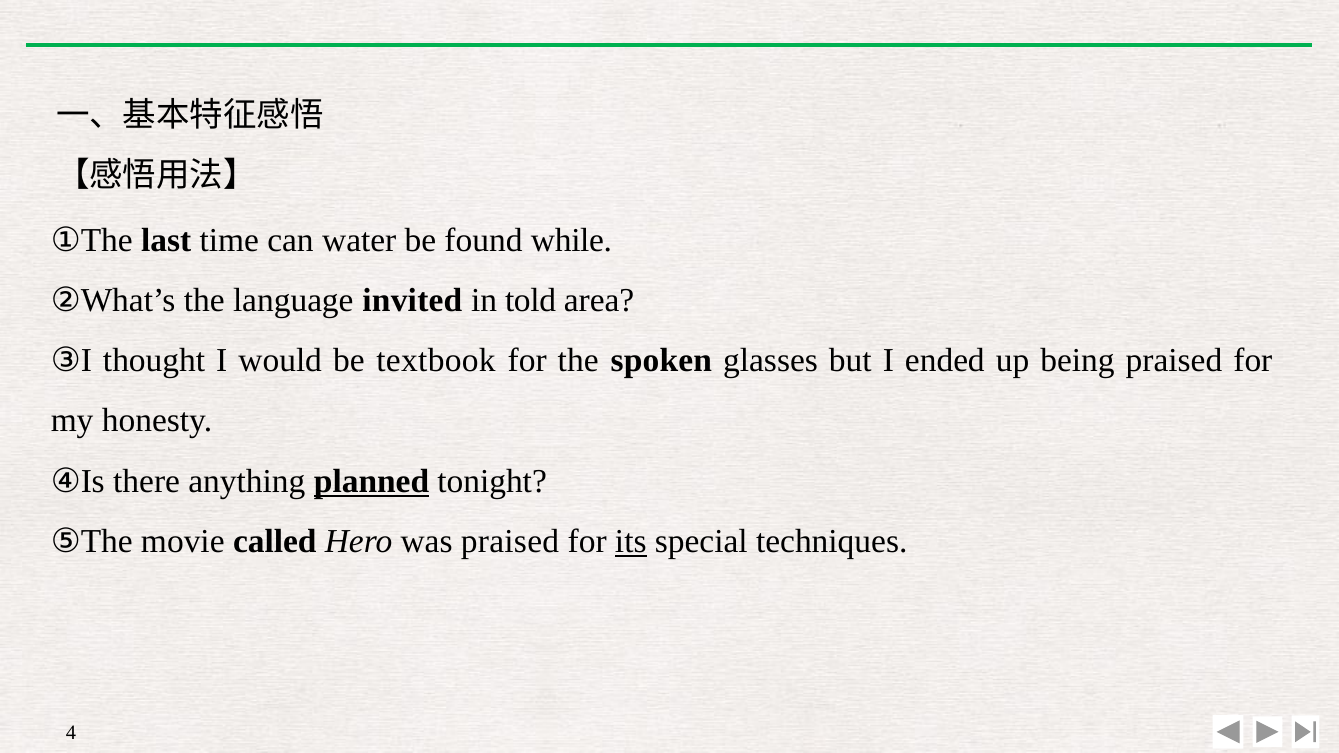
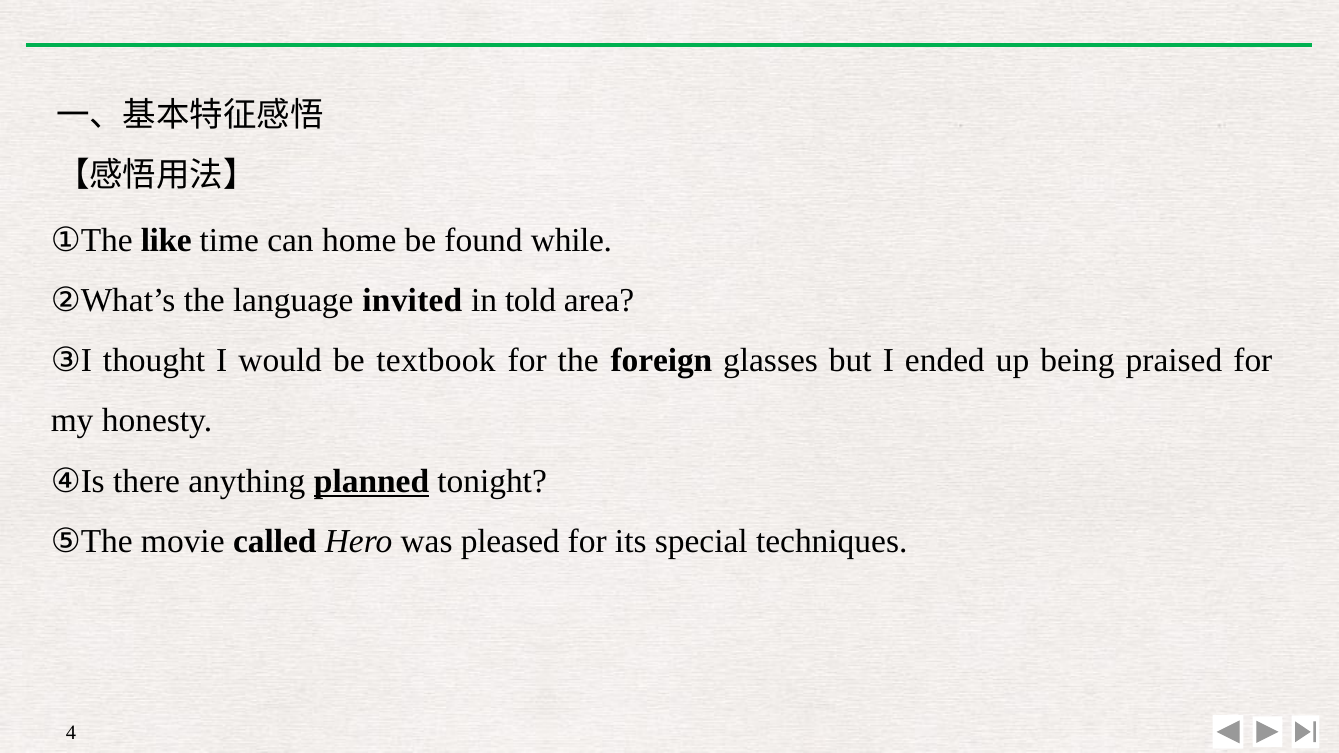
last: last -> like (166, 240)
water: water -> home (359, 240)
spoken: spoken -> foreign (661, 361)
was praised: praised -> pleased (510, 542)
its underline: present -> none (631, 542)
